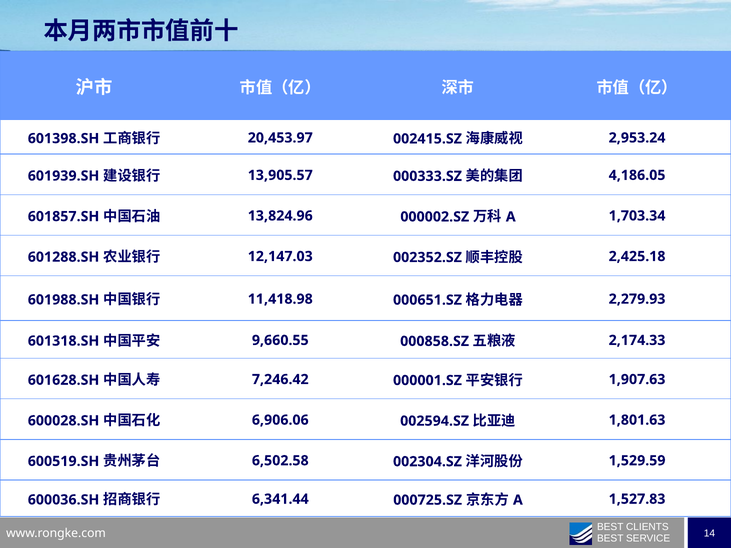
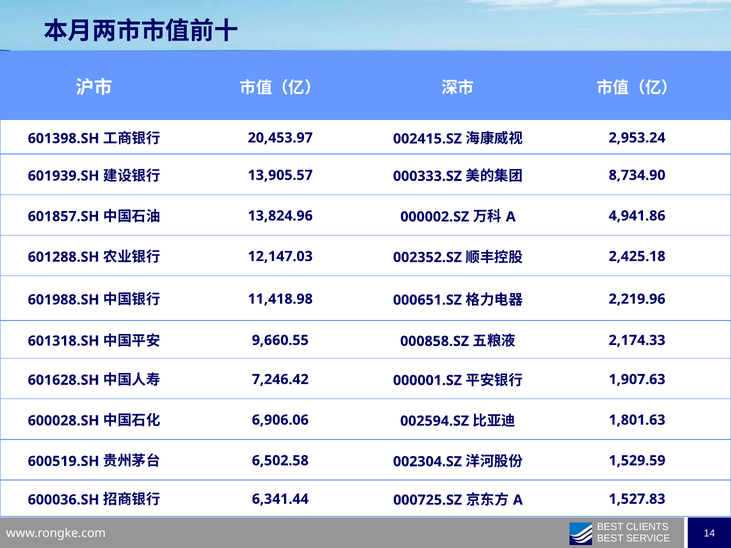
4,186.05: 4,186.05 -> 8,734.90 (637, 175)
1,703.34: 1,703.34 -> 4,941.86 (637, 216)
2,279.93: 2,279.93 -> 2,219.96 (637, 299)
